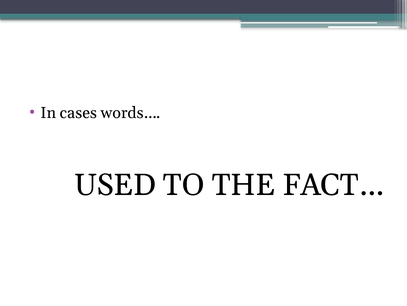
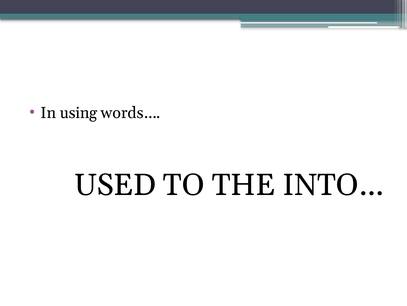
cases: cases -> using (79, 113)
FACT…: FACT… -> INTO… (333, 185)
